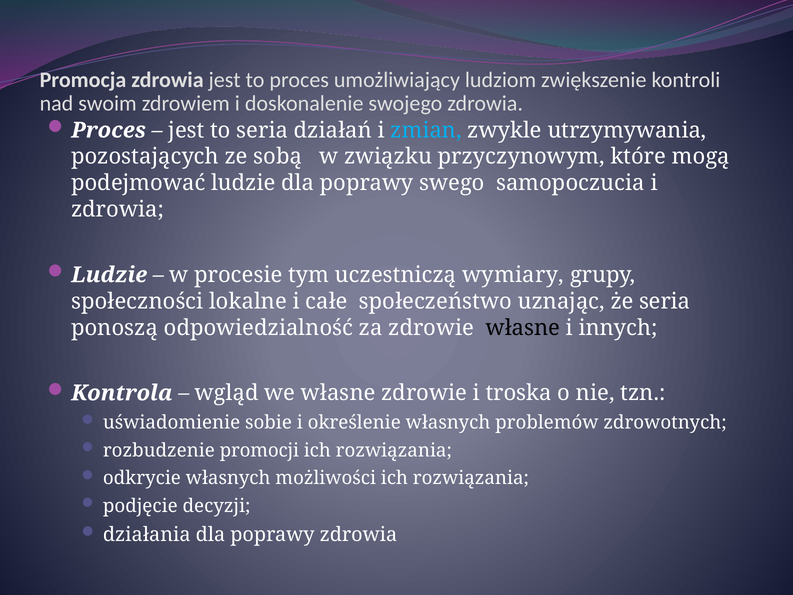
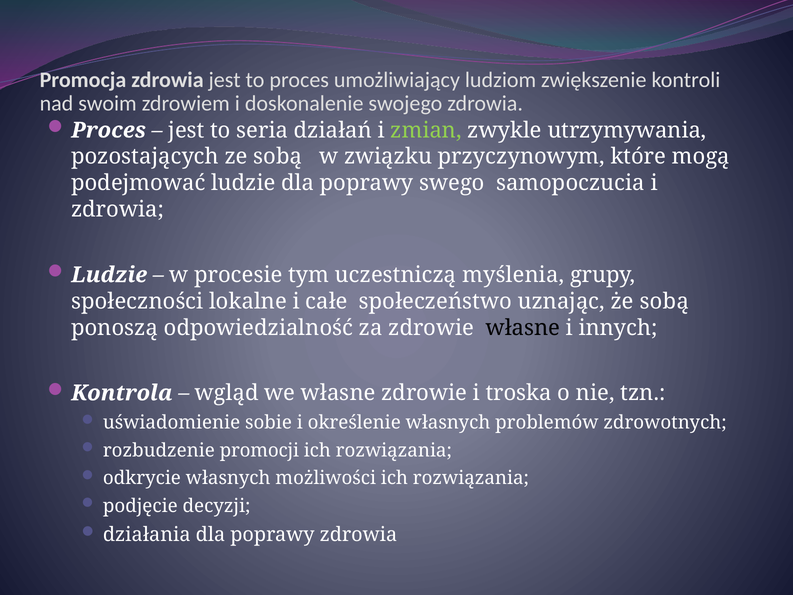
zmian colour: light blue -> light green (426, 130)
wymiary: wymiary -> myślenia (513, 275)
że seria: seria -> sobą (664, 301)
